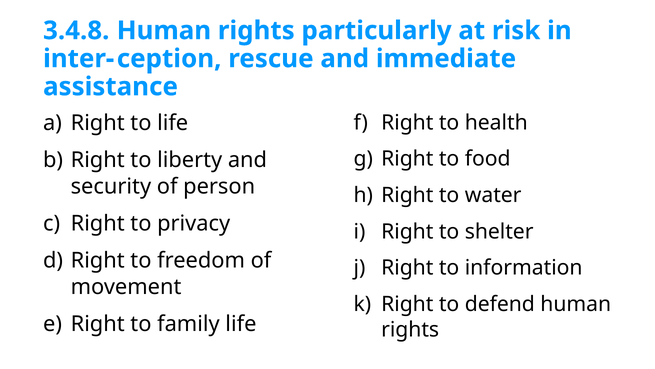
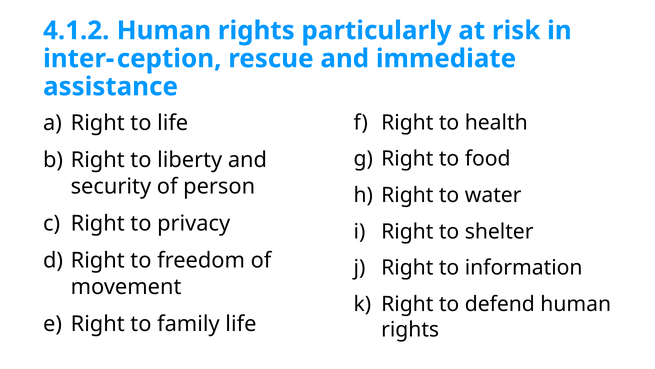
3.4.8: 3.4.8 -> 4.1.2 (76, 31)
